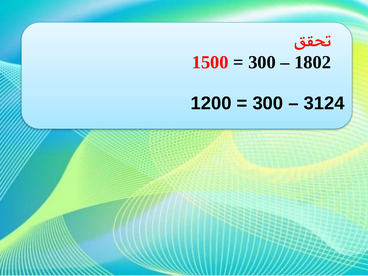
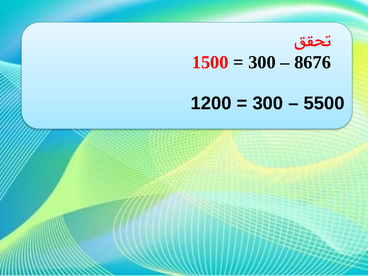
1802: 1802 -> 8676 (313, 62)
3124: 3124 -> 5500 (324, 103)
